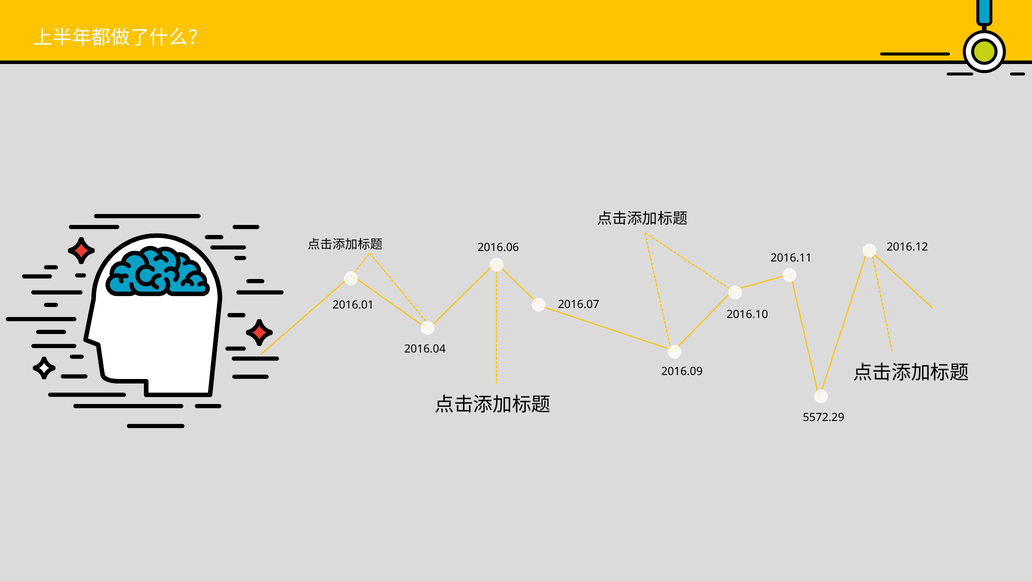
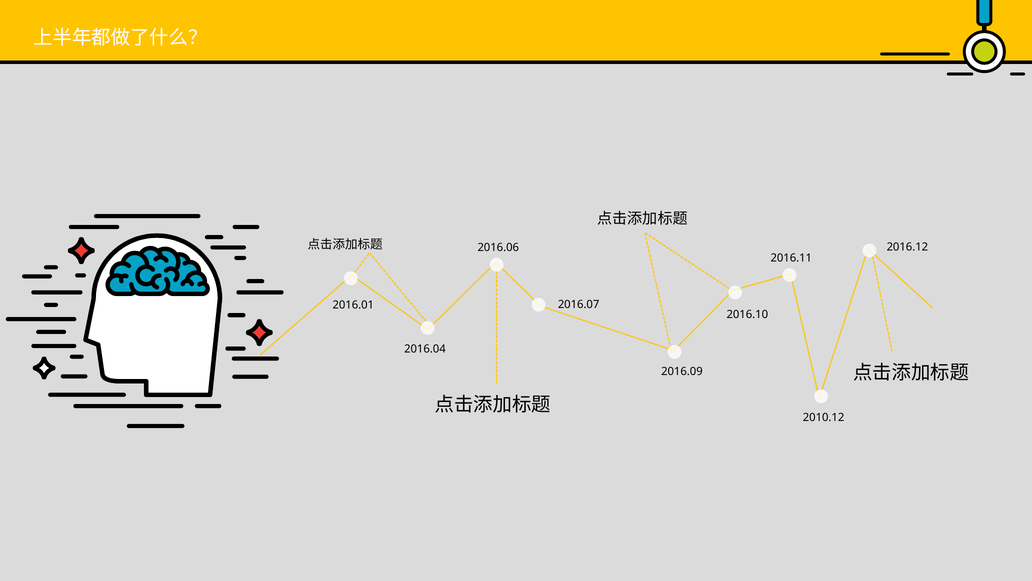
5572.29: 5572.29 -> 2010.12 (824, 417)
